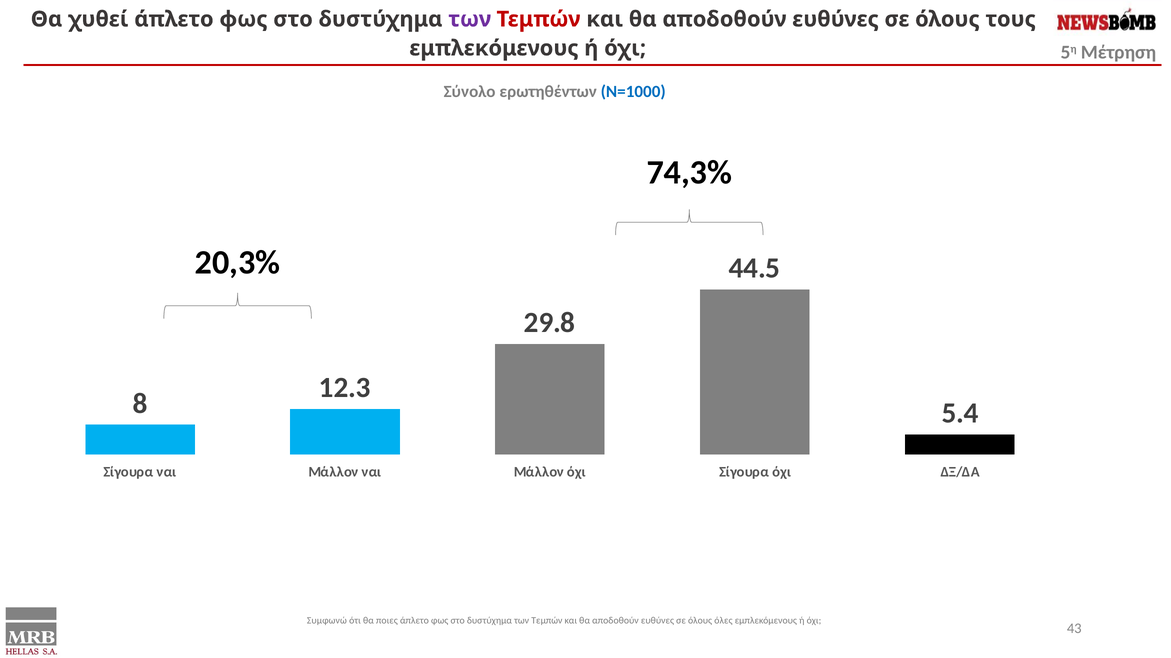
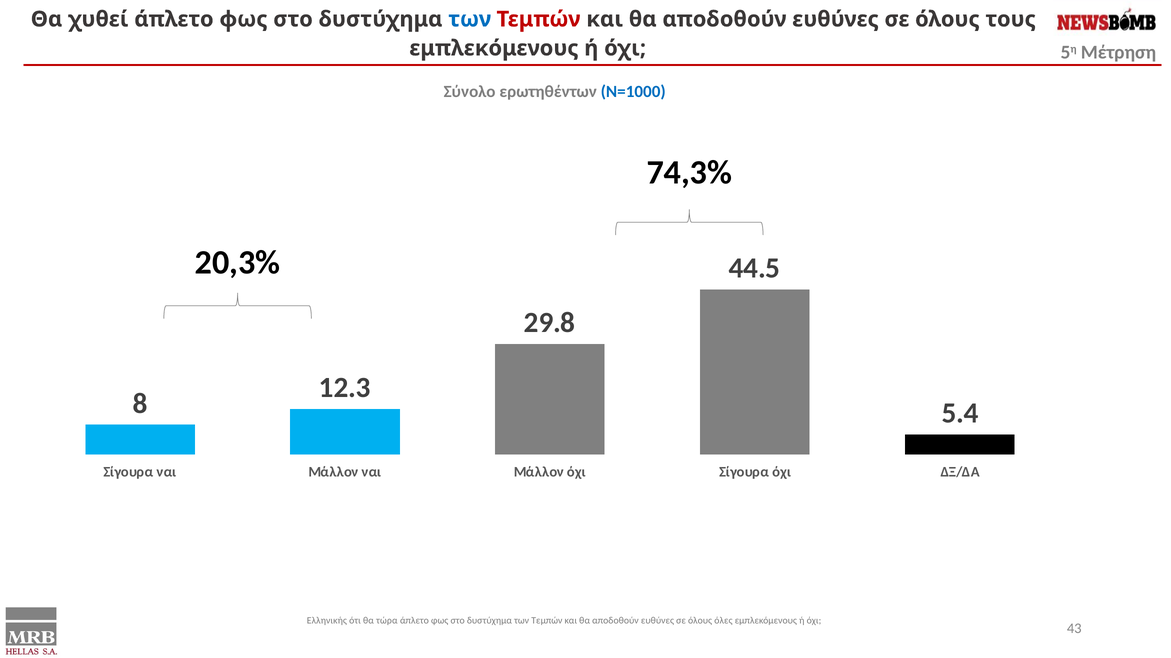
των colour: purple -> blue (470, 19)
Συμφωνώ: Συμφωνώ -> Ελληνικής (327, 621)
ποιες: ποιες -> τώρα (387, 621)
